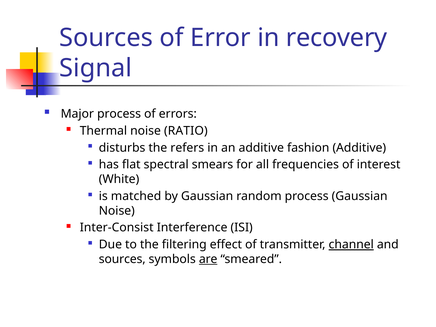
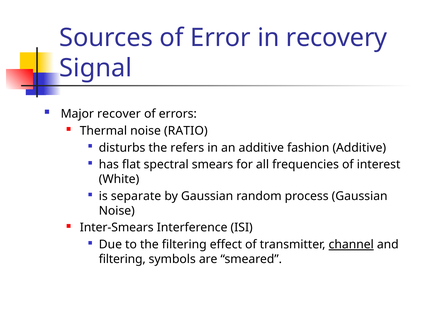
Major process: process -> recover (119, 114)
matched: matched -> separate (136, 196)
Inter-Consist: Inter-Consist -> Inter-Smears (117, 228)
sources: sources -> filtering (122, 259)
are underline: present -> none (208, 259)
